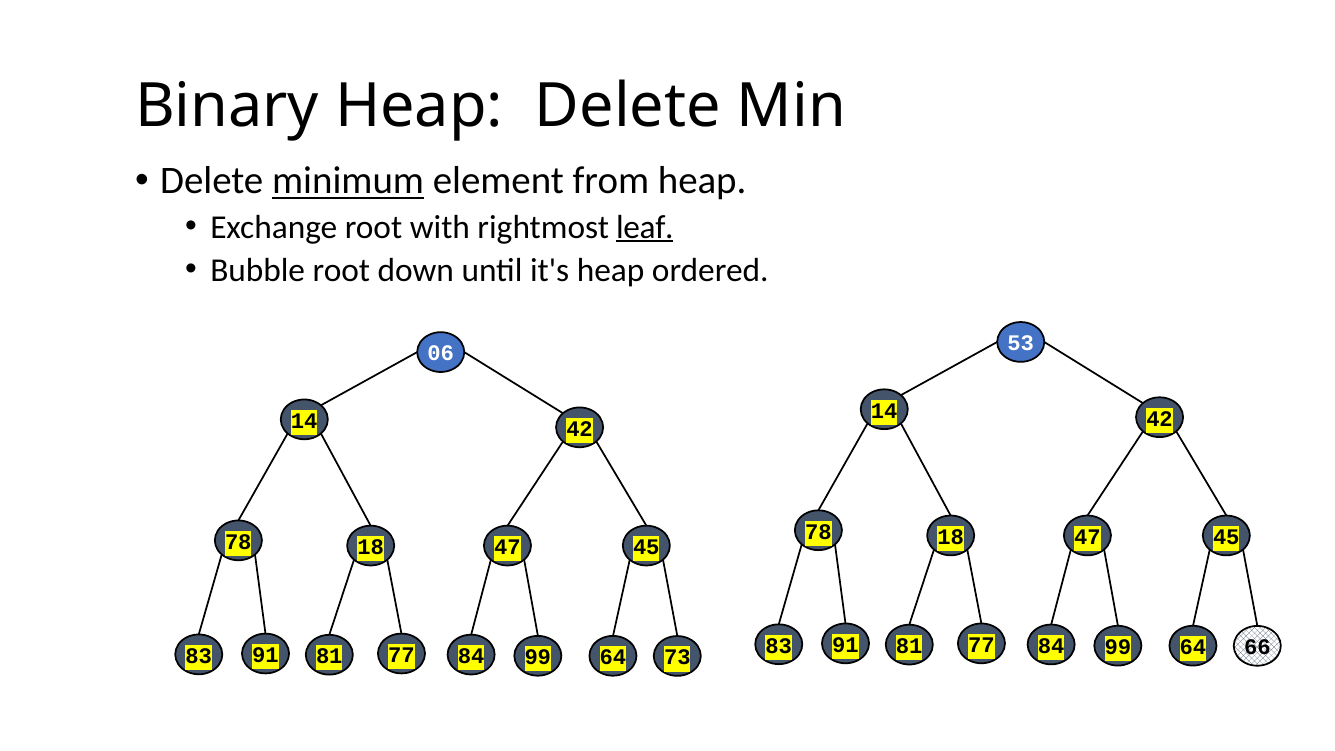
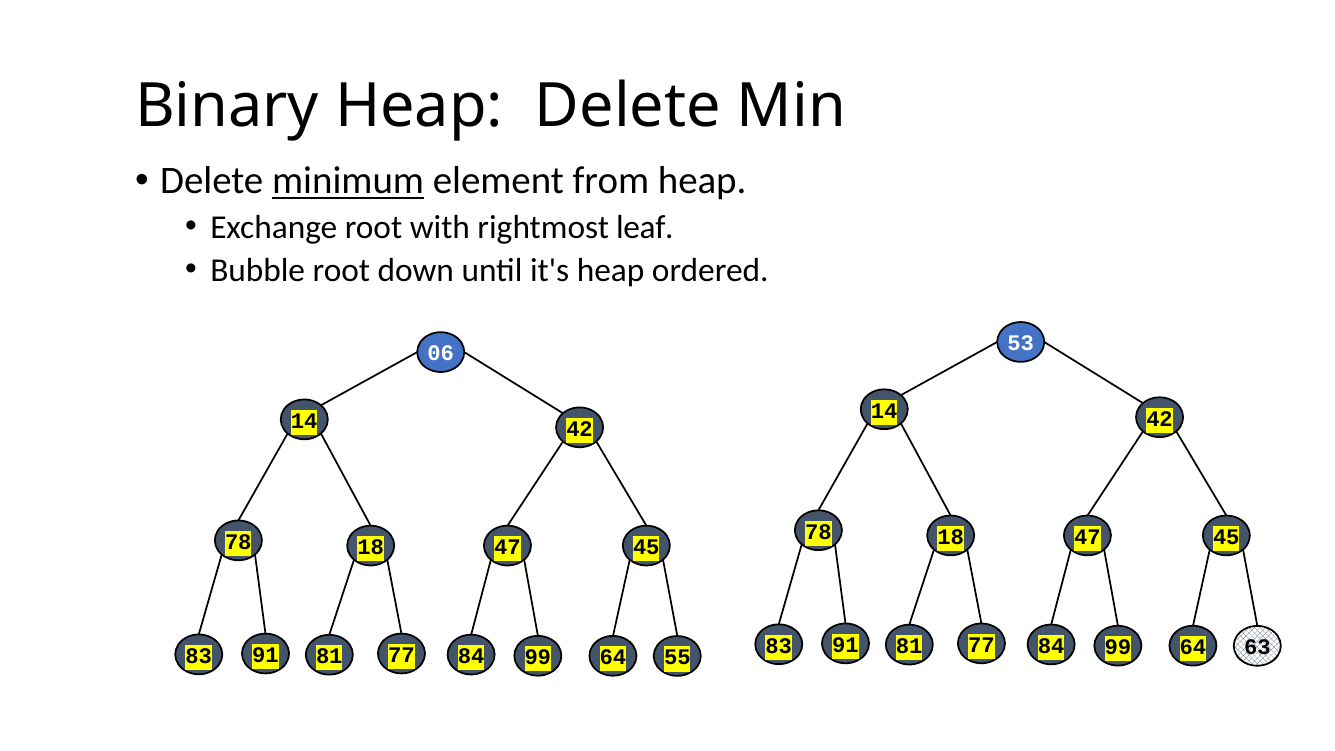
leaf underline: present -> none (645, 227)
66: 66 -> 63 (1257, 647)
73: 73 -> 55 (677, 657)
